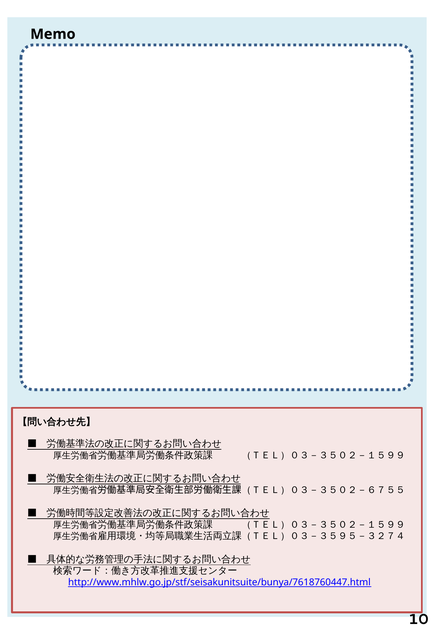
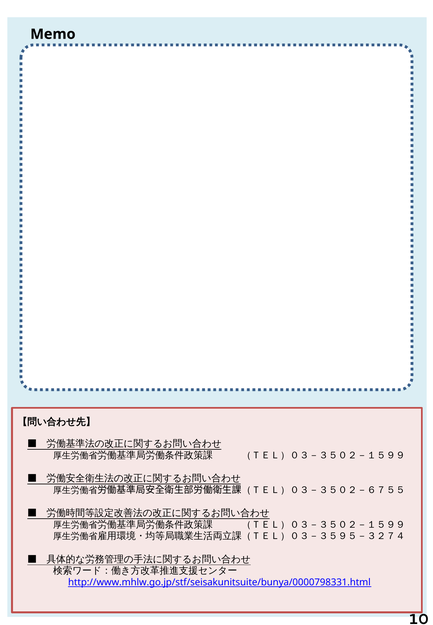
http://www.mhlw.go.jp/stf/seisakunitsuite/bunya/7618760447.html: http://www.mhlw.go.jp/stf/seisakunitsuite/bunya/7618760447.html -> http://www.mhlw.go.jp/stf/seisakunitsuite/bunya/0000798331.html (219, 583)
